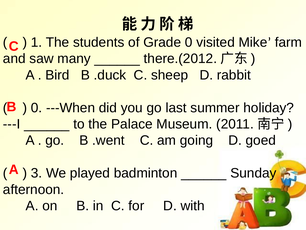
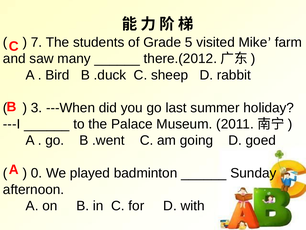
1: 1 -> 7 (37, 42)
Grade 0: 0 -> 5 (189, 42)
0: 0 -> 3 (37, 108)
3: 3 -> 0 (37, 173)
